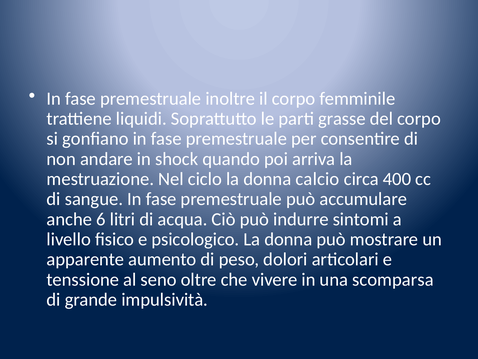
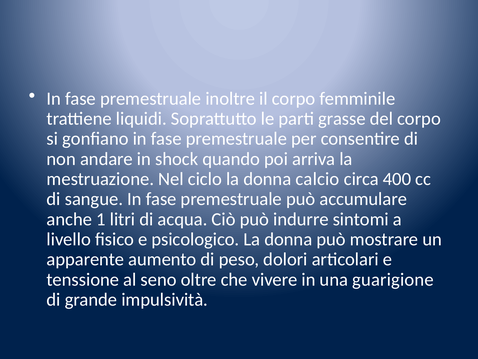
6: 6 -> 1 (101, 219)
scomparsa: scomparsa -> guarigione (393, 279)
